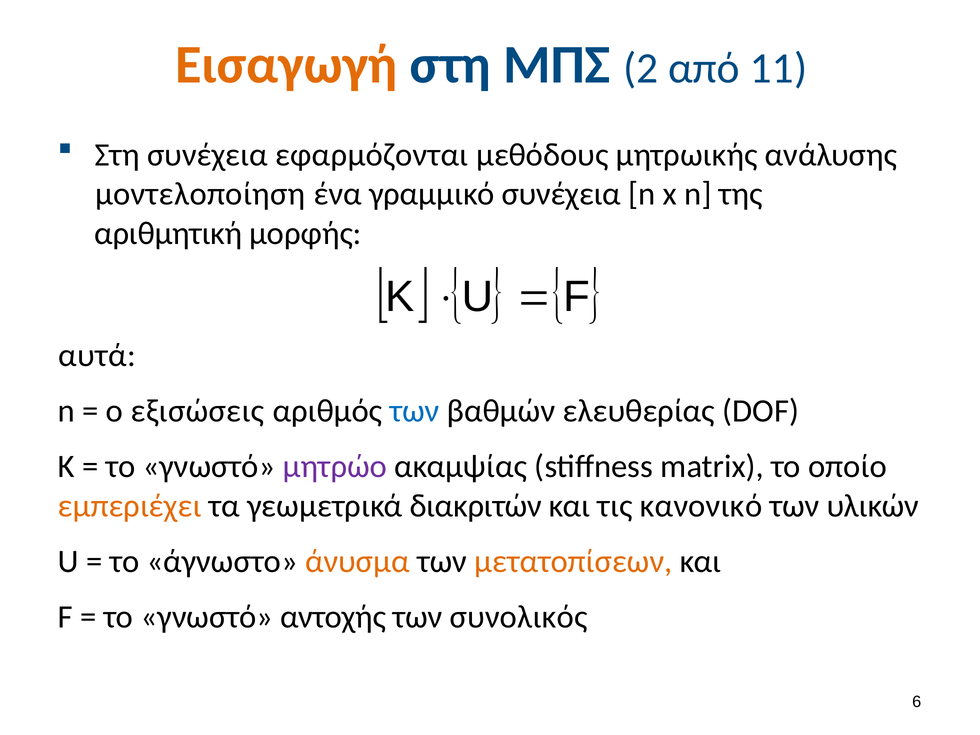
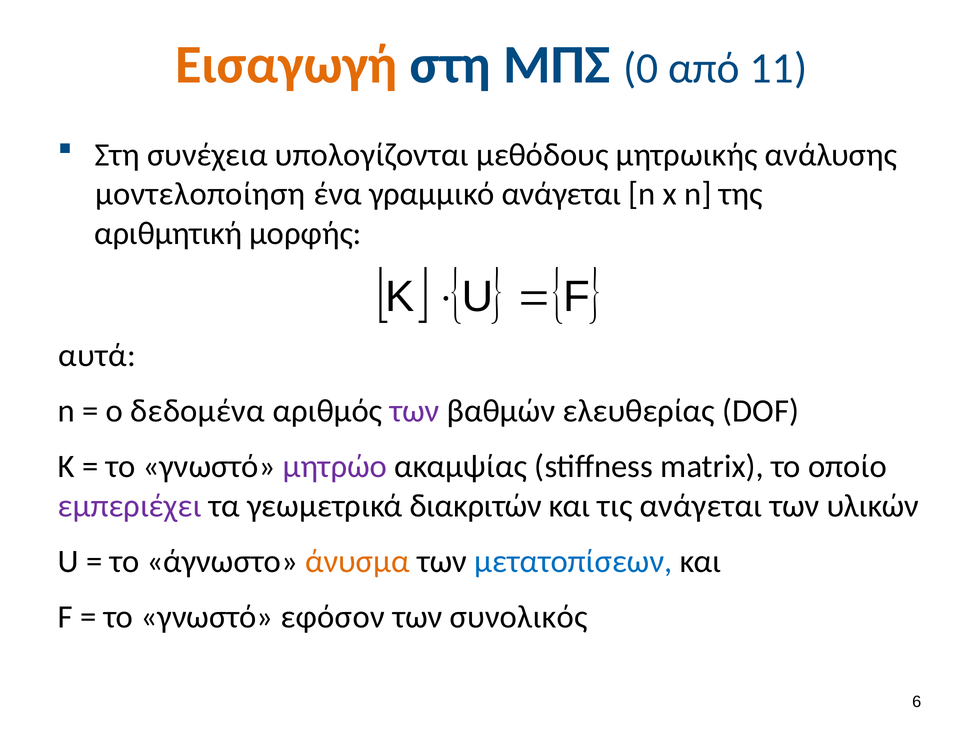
2: 2 -> 0 (641, 69)
εφαρμόζονται: εφαρμόζονται -> υπολογίζονται (372, 155)
γραμμικό συνέχεια: συνέχεια -> ανάγεται (561, 194)
εξισώσεις: εξισώσεις -> δεδομένα (198, 411)
των colour: blue -> purple (414, 411)
εμπεριέχει colour: orange -> purple (130, 506)
τις κανονικό: κανονικό -> ανάγεται (701, 506)
μετατοπίσεων colour: orange -> blue (573, 561)
αντοχής: αντοχής -> εφόσον (333, 617)
